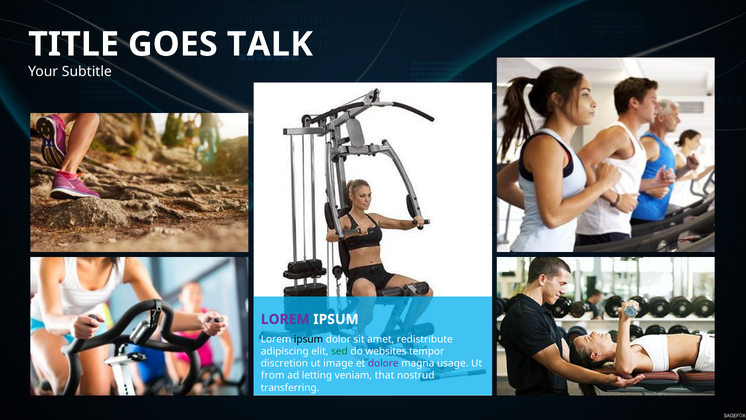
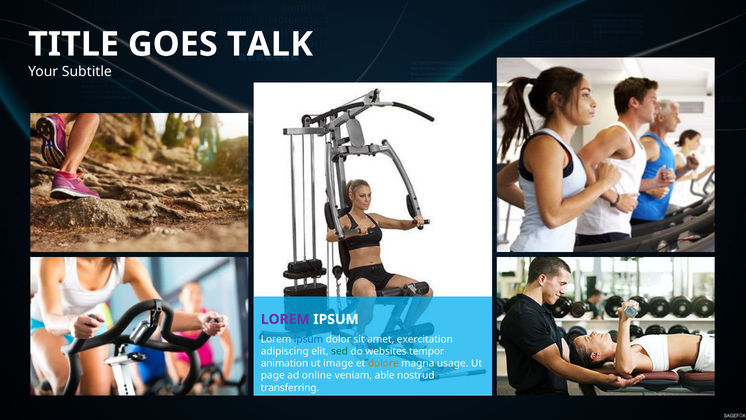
ipsum colour: black -> blue (309, 339)
redistribute: redistribute -> exercitation (425, 339)
discretion: discretion -> animation (285, 363)
dolore colour: purple -> orange (383, 363)
from: from -> page (273, 375)
letting: letting -> online (317, 375)
that: that -> able (385, 375)
